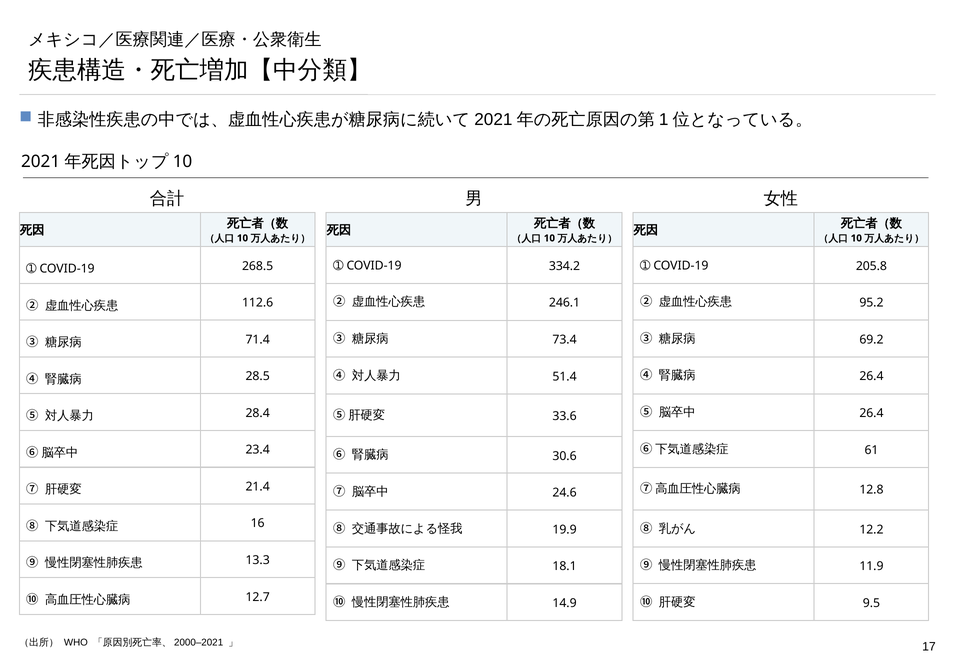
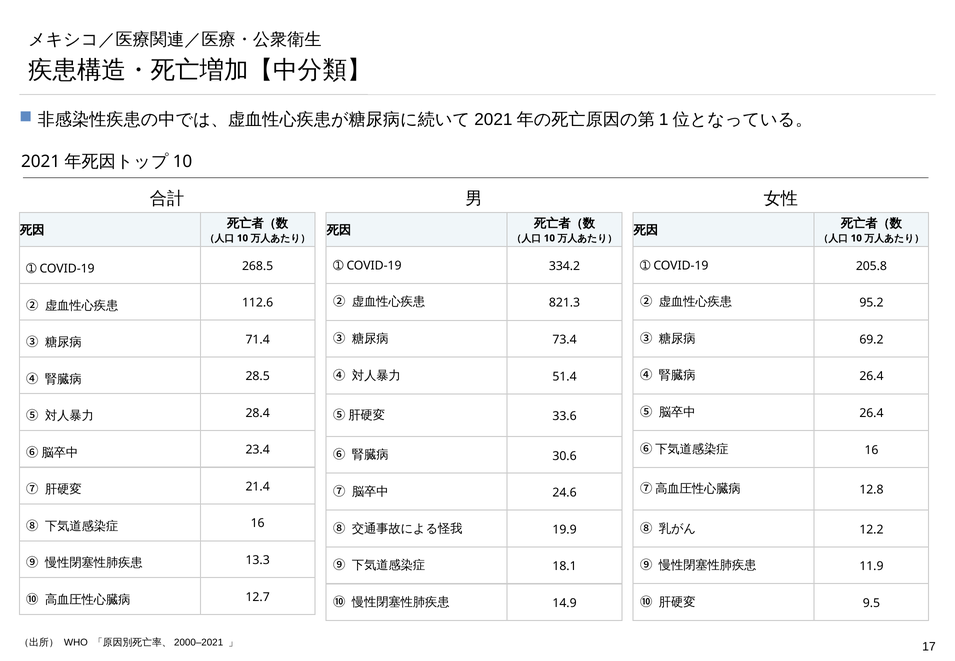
246.1: 246.1 -> 821.3 (565, 303)
61: 61 -> 16 (872, 450)
